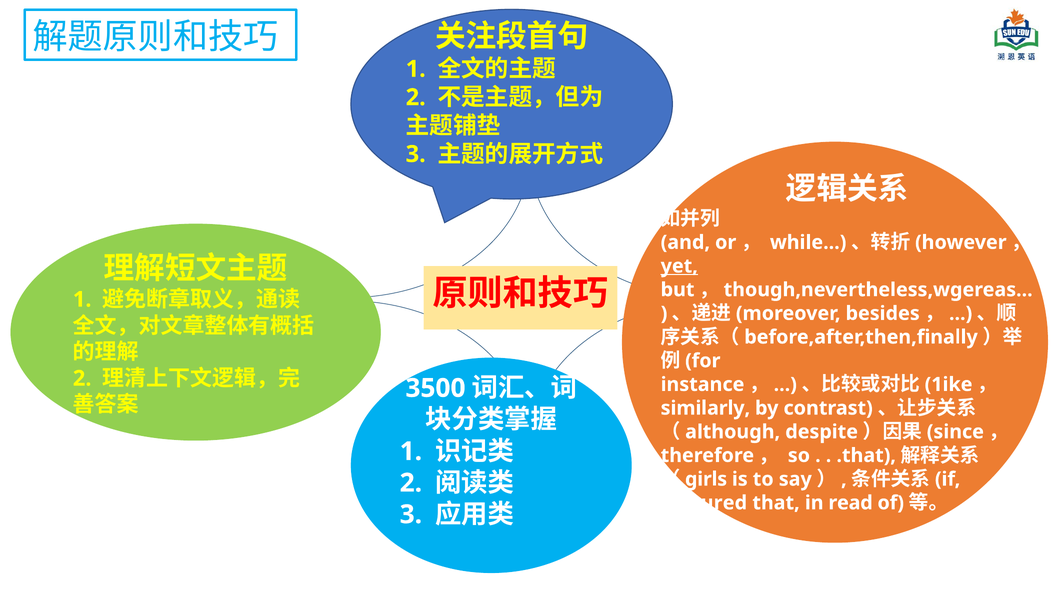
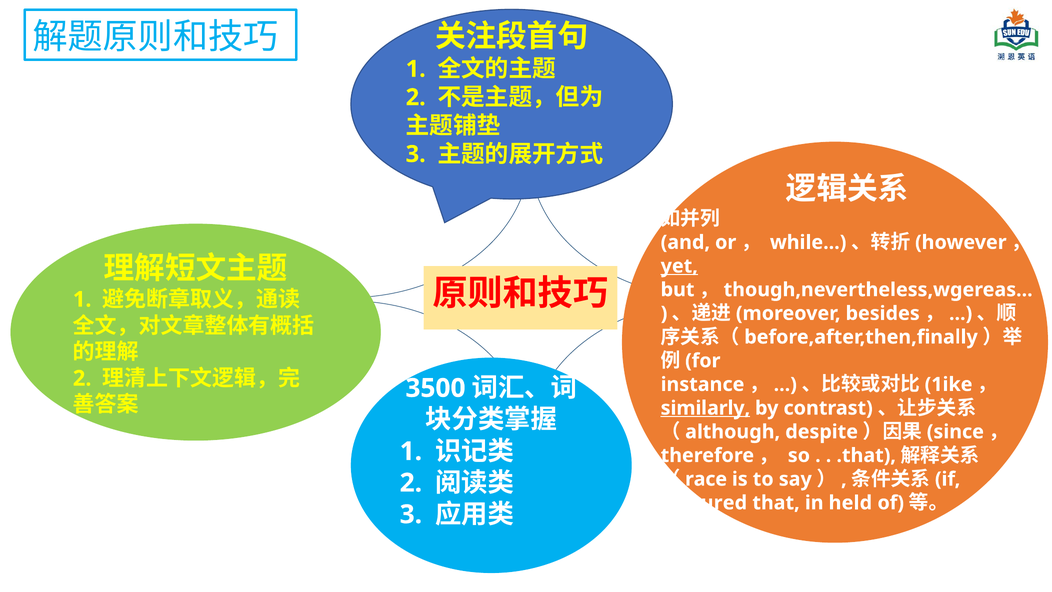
similarly underline: none -> present (705, 408)
girls: girls -> race (706, 479)
read: read -> held (850, 503)
